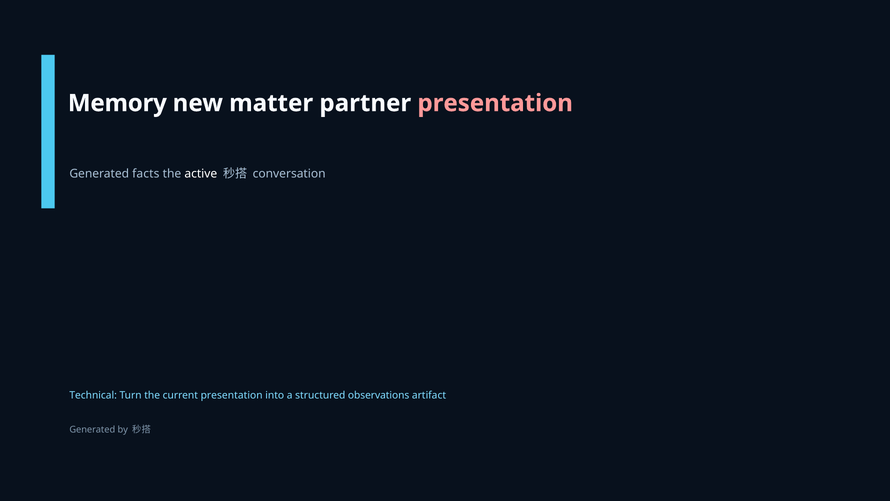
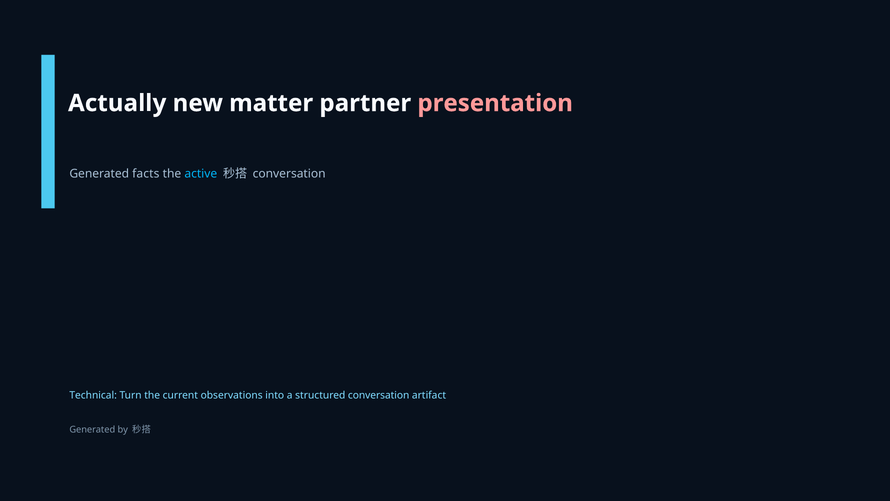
Memory: Memory -> Actually (117, 103)
active colour: white -> light blue (201, 174)
current presentation: presentation -> observations (232, 395)
structured observations: observations -> conversation (379, 395)
